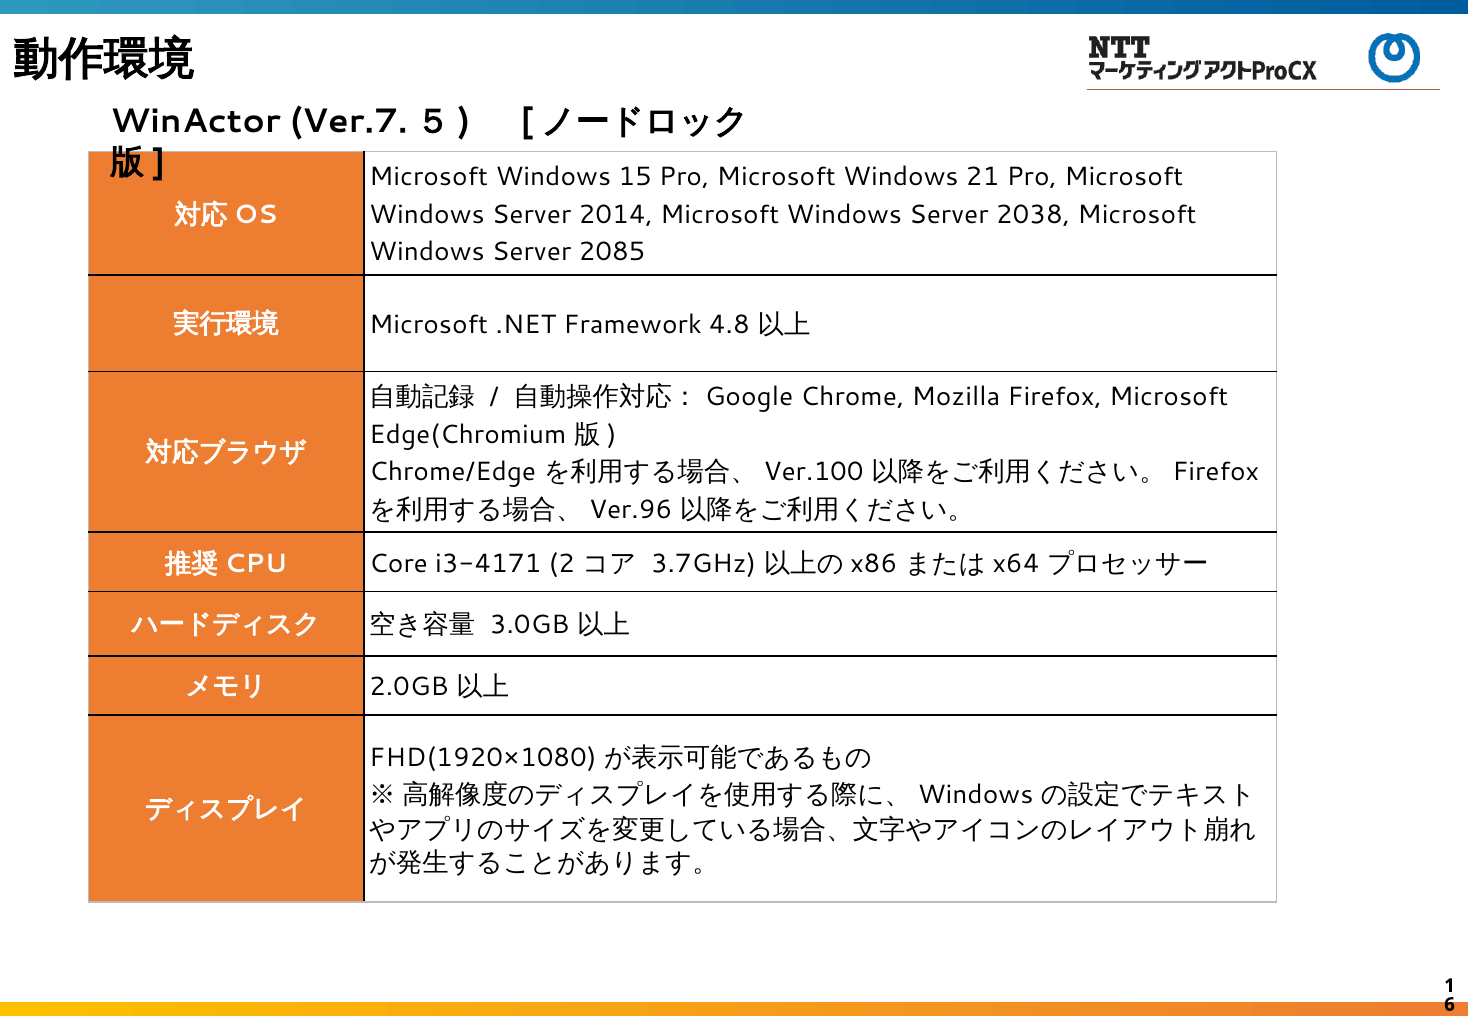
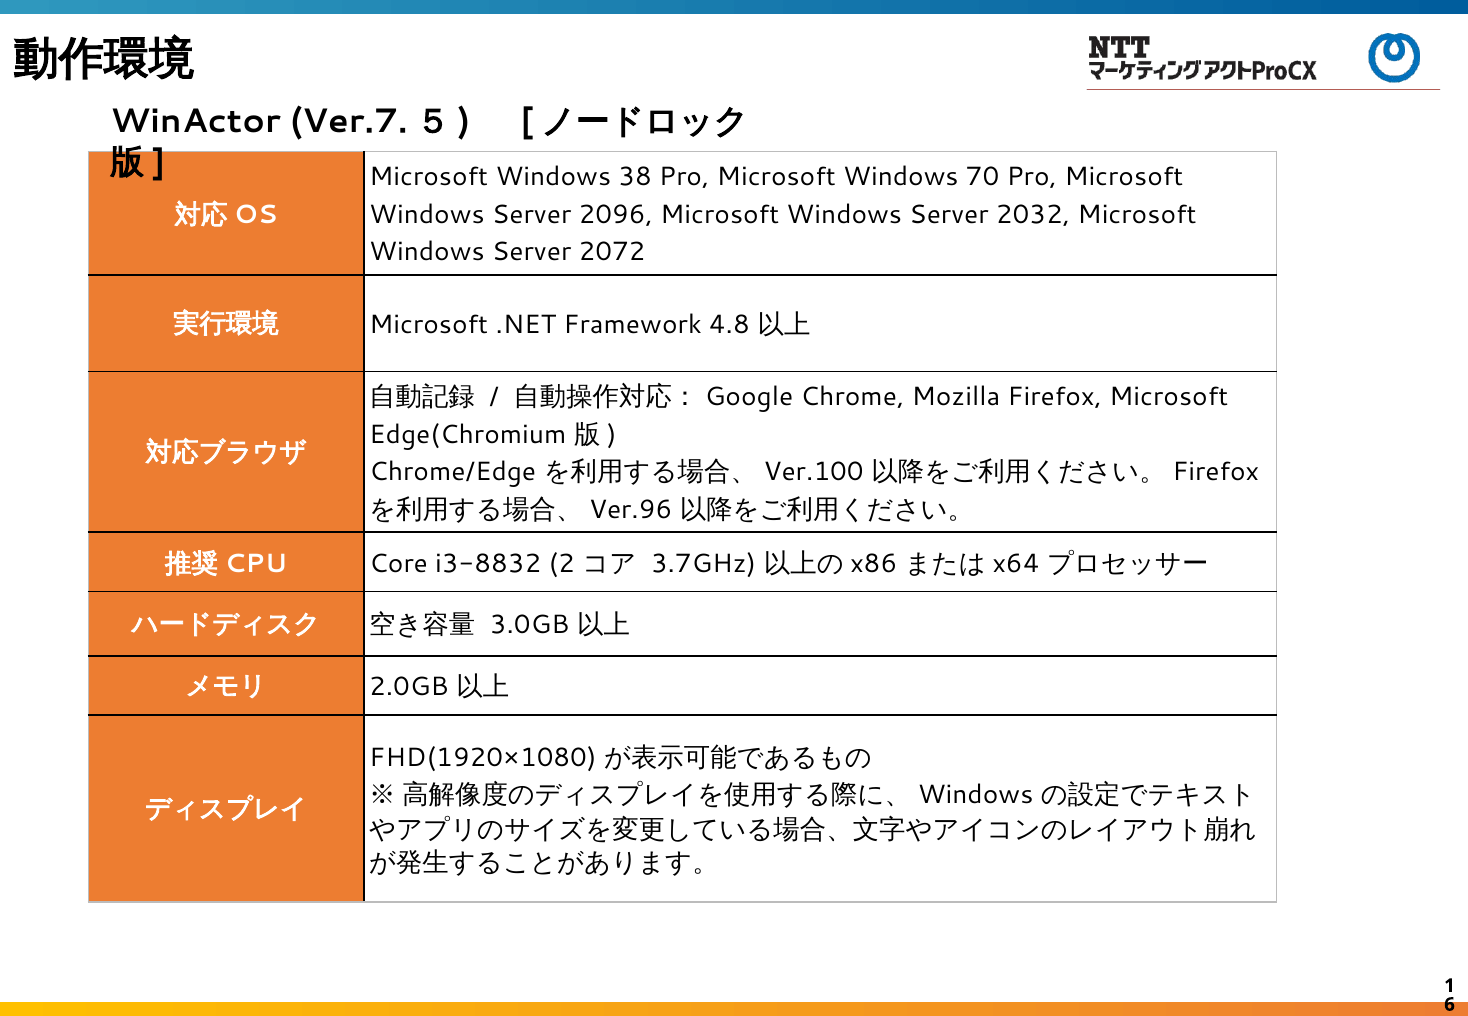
15: 15 -> 38 (635, 177)
21: 21 -> 70 (982, 177)
2014: 2014 -> 2096 (616, 215)
2038: 2038 -> 2032 (1033, 215)
2085: 2085 -> 2072 (612, 252)
i3-4171: i3-4171 -> i3-8832 (488, 564)
